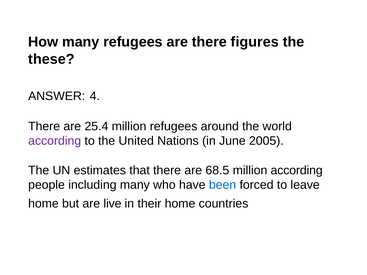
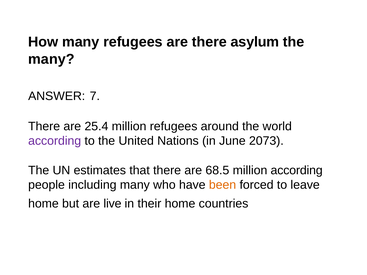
figures: figures -> asylum (255, 42)
these: these -> many (51, 59)
4: 4 -> 7 (95, 96)
2005: 2005 -> 2073 (266, 141)
been colour: blue -> orange (223, 185)
